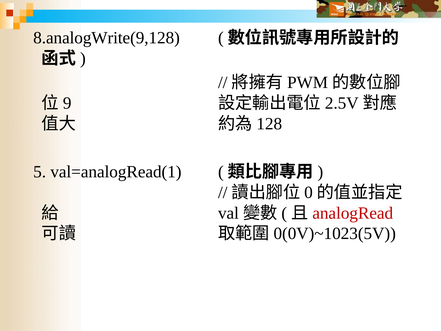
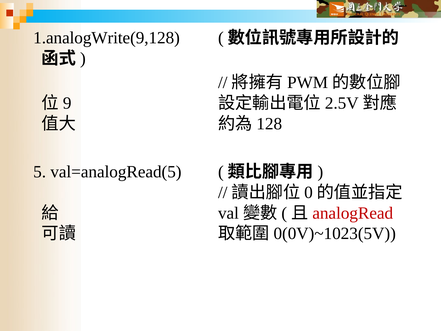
8.analogWrite(9,128: 8.analogWrite(9,128 -> 1.analogWrite(9,128 (107, 38)
val=analogRead(1: val=analogRead(1 -> val=analogRead(5 (116, 172)
